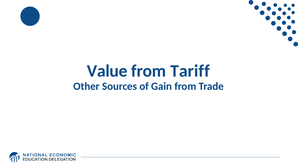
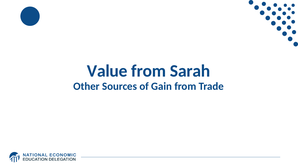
Tariff: Tariff -> Sarah (190, 71)
